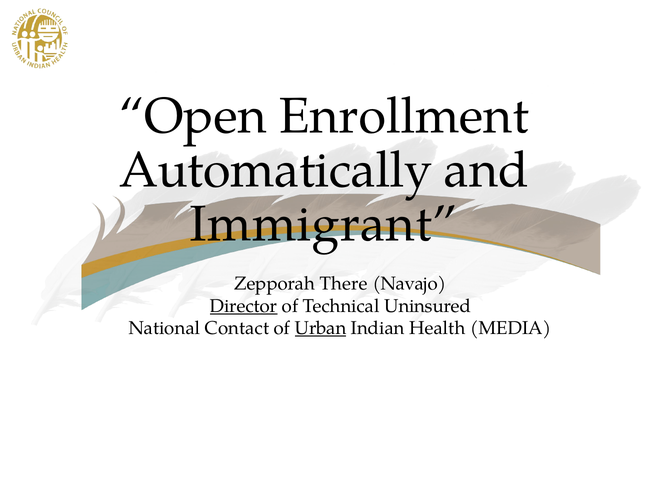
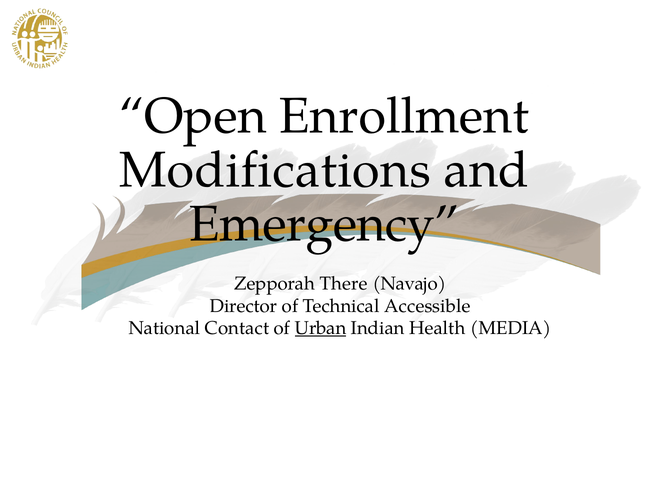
Automatically: Automatically -> Modifications (275, 170)
Immigrant: Immigrant -> Emergency (324, 224)
Director underline: present -> none (244, 306)
Uninsured: Uninsured -> Accessible (427, 306)
